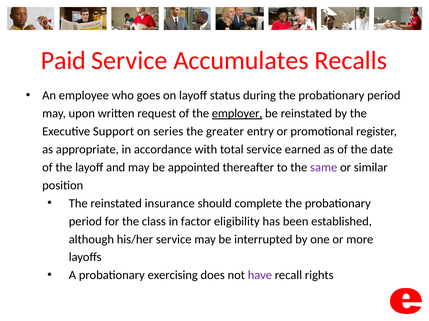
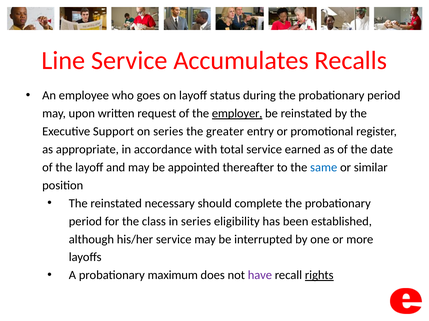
Paid: Paid -> Line (63, 61)
same colour: purple -> blue (324, 168)
insurance: insurance -> necessary (170, 204)
in factor: factor -> series (196, 222)
exercising: exercising -> maximum (173, 276)
rights underline: none -> present (319, 276)
